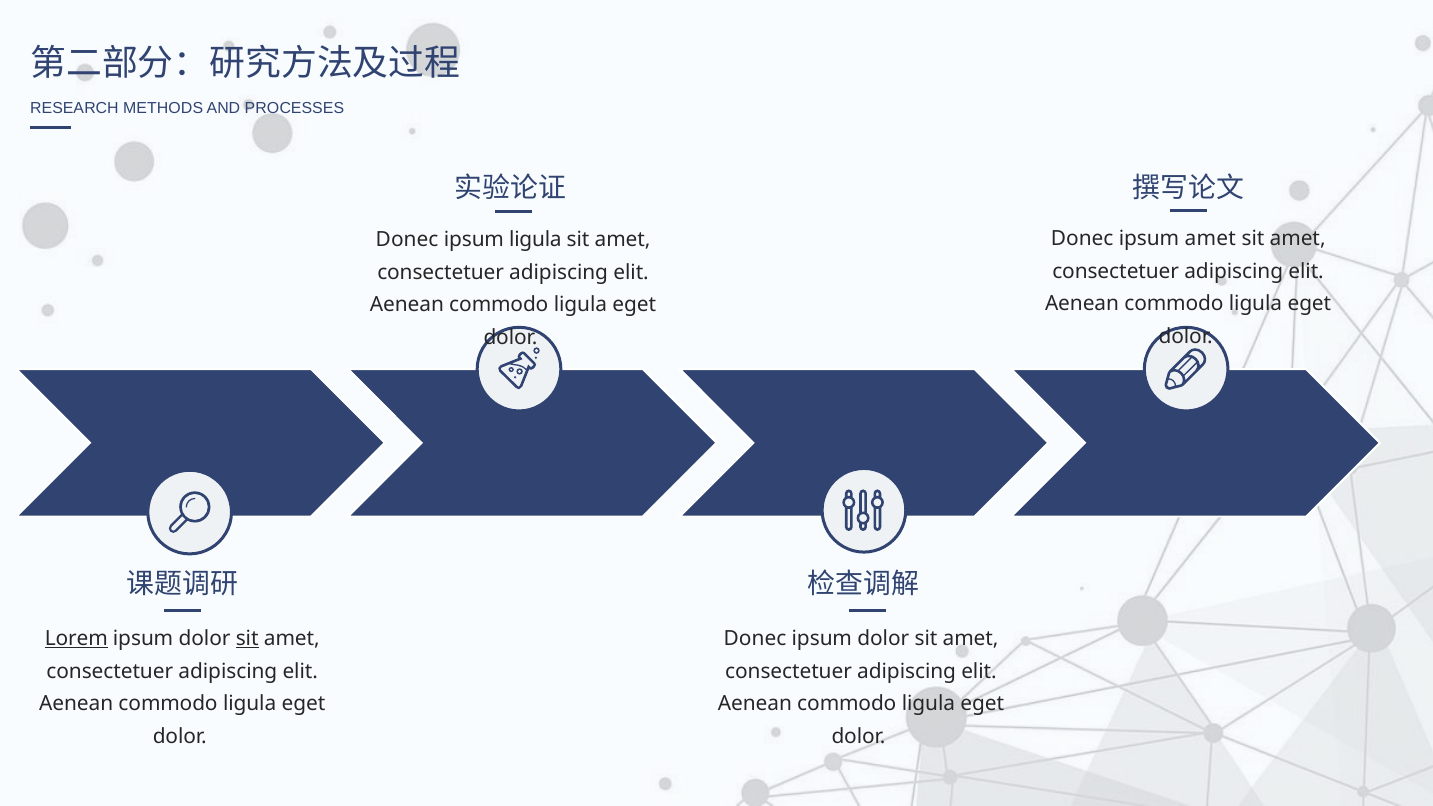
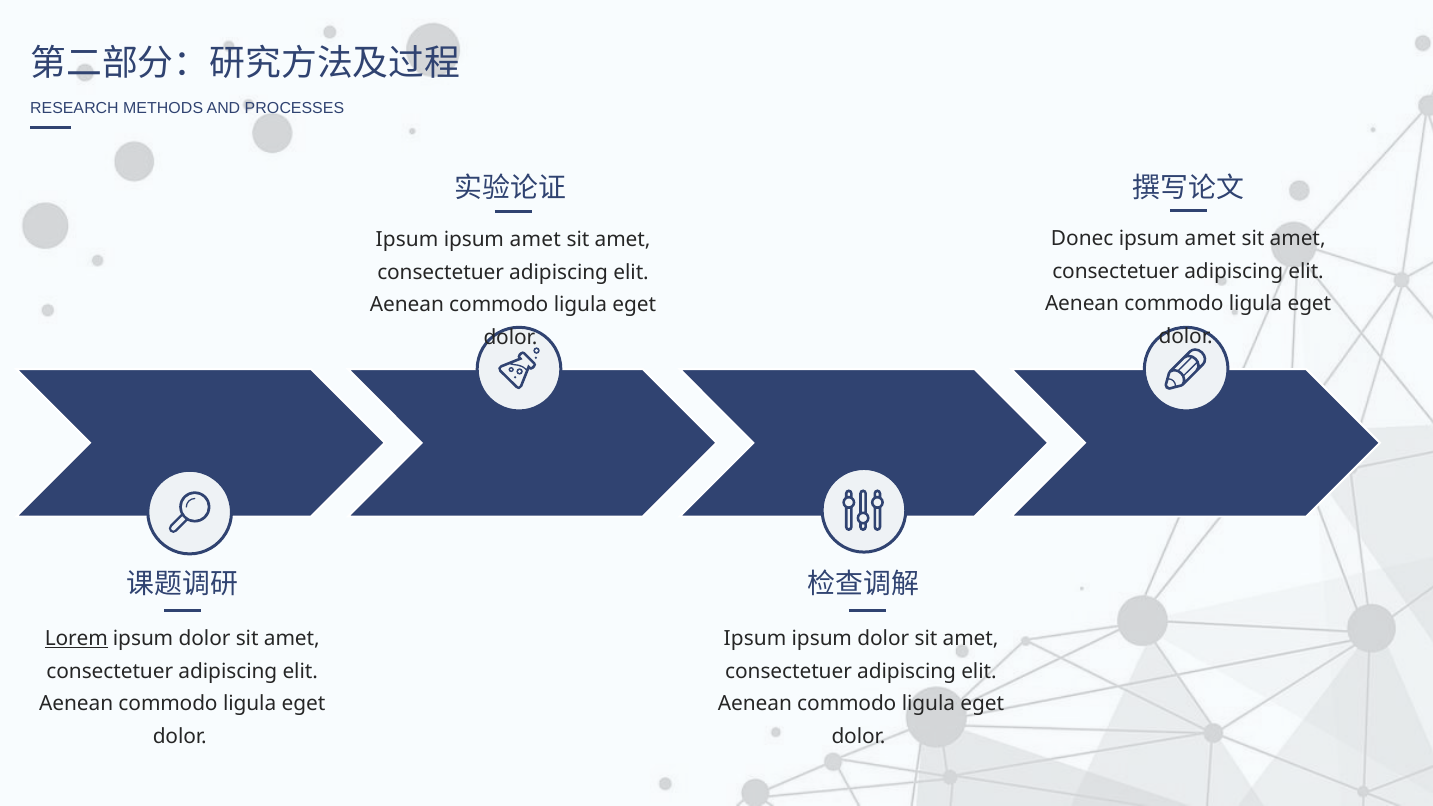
Donec: Donec -> Ipsum (407, 240)
ligula: ligula -> amet (535, 240)
sit underline: present -> none (247, 639)
Donec: Donec -> Ipsum (755, 639)
